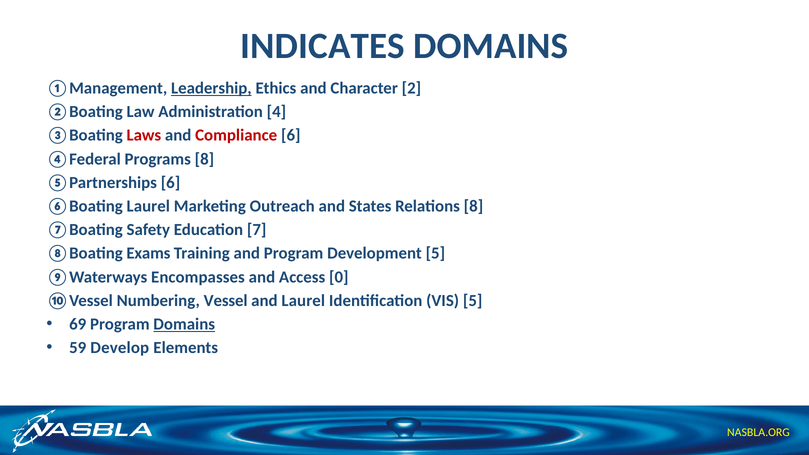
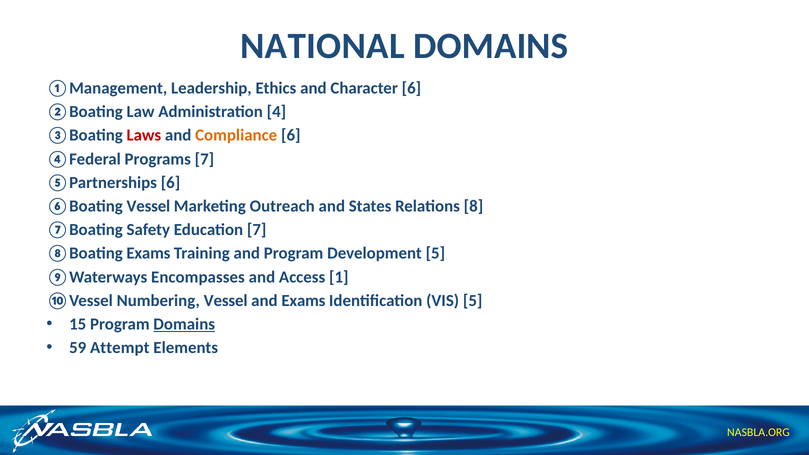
INDICATES: INDICATES -> NATIONAL (322, 46)
Leadership underline: present -> none (211, 88)
Character 2: 2 -> 6 (411, 88)
Compliance colour: red -> orange (236, 135)
Programs 8: 8 -> 7 (204, 159)
Laurel: Laurel -> Vessel (148, 206)
0: 0 -> 1 (339, 277)
and Laurel: Laurel -> Exams (303, 301)
69: 69 -> 15 (78, 324)
Develop: Develop -> Attempt (120, 348)
